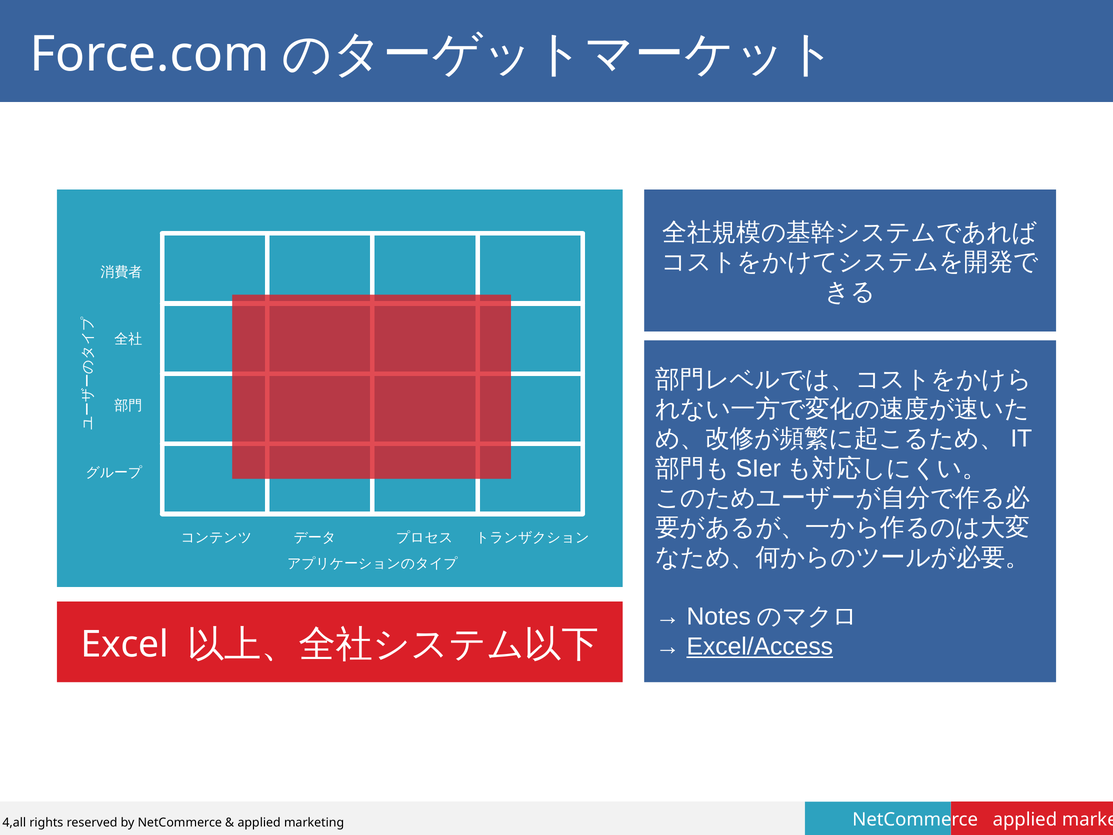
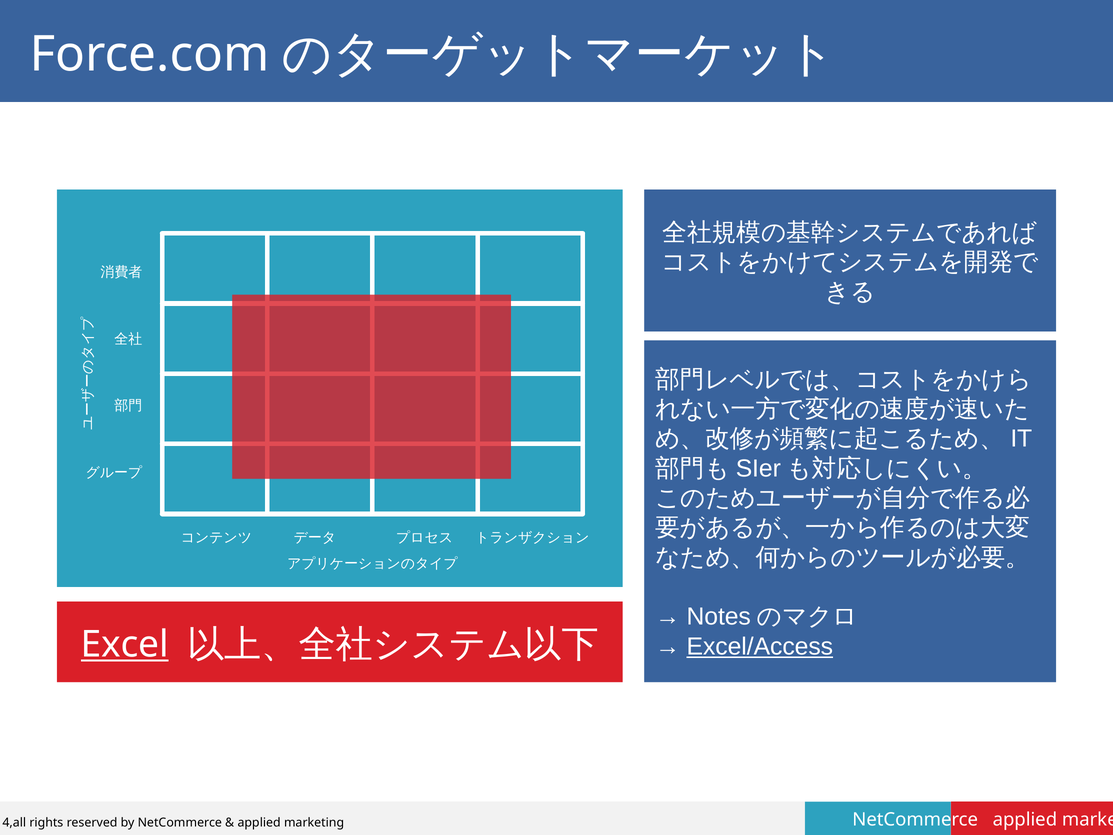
Excel underline: none -> present (125, 644)
